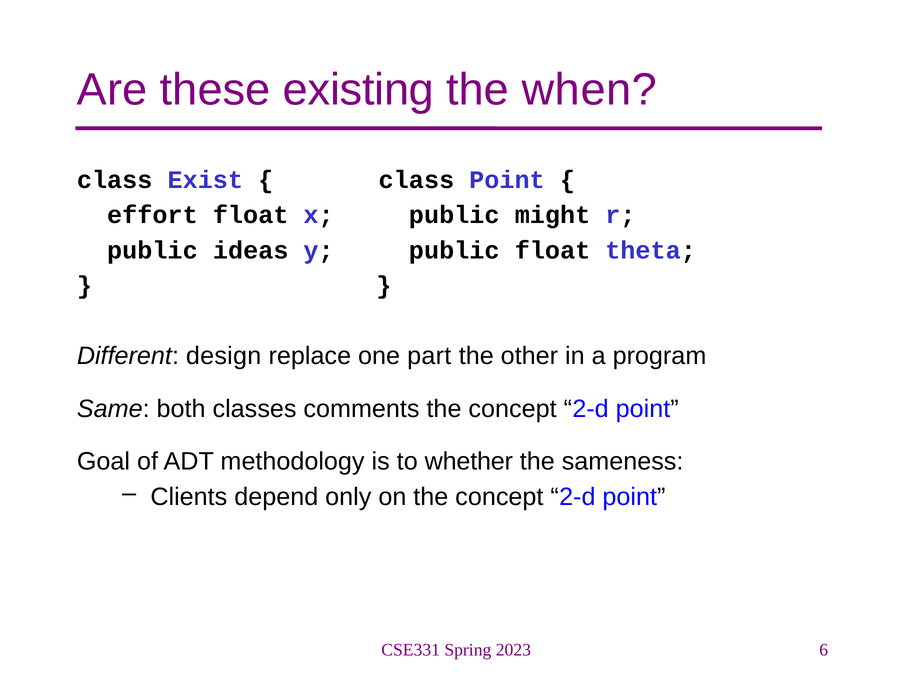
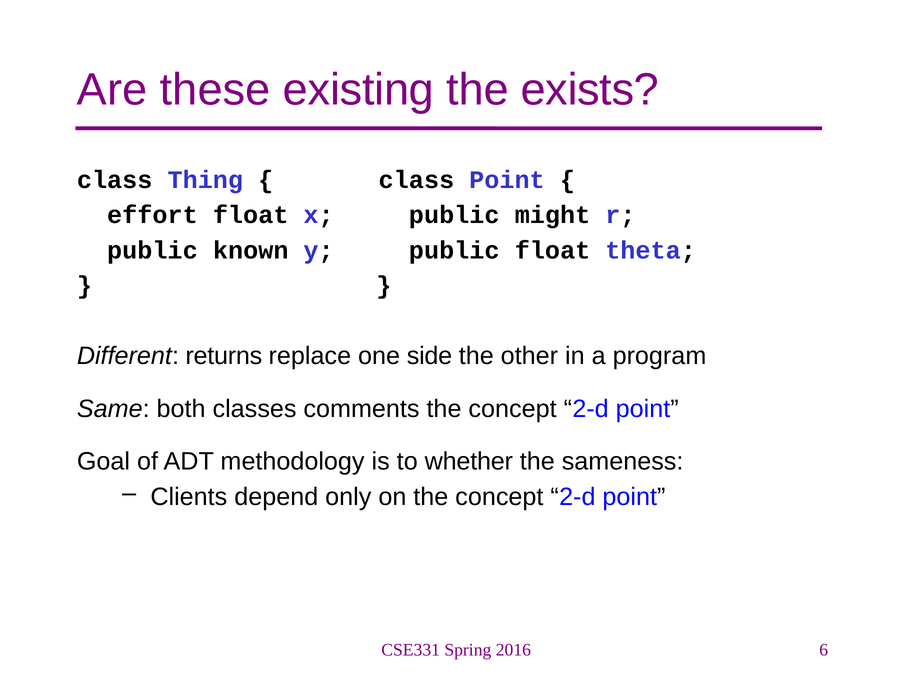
when: when -> exists (590, 90)
Exist: Exist -> Thing (205, 180)
ideas: ideas -> known (251, 250)
design: design -> returns (224, 356)
part: part -> side (430, 356)
2023: 2023 -> 2016 (513, 650)
